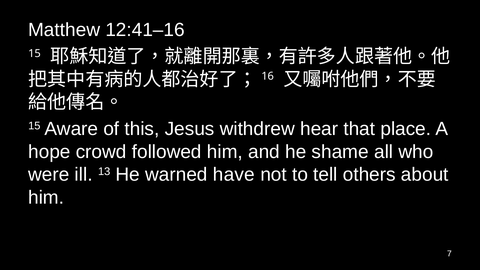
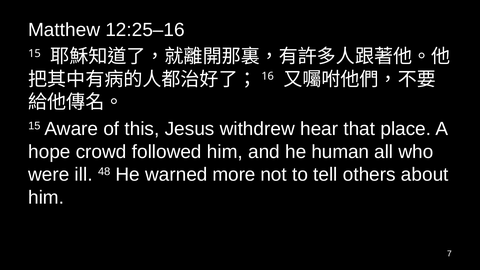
12:41–16: 12:41–16 -> 12:25–16 (145, 30)
shame: shame -> human (340, 152)
13: 13 -> 48 (104, 172)
have: have -> more (234, 175)
